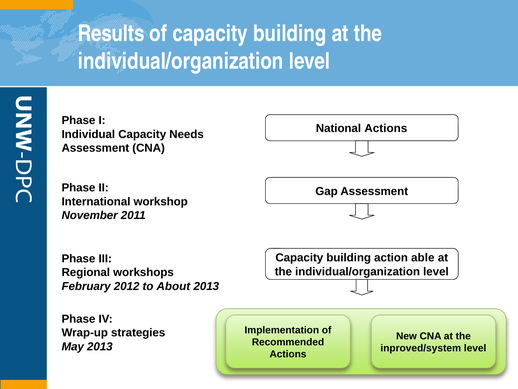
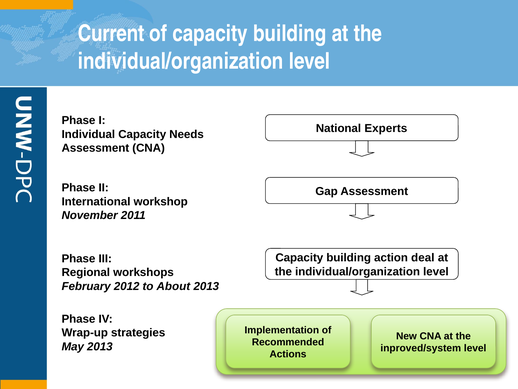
Results: Results -> Current (111, 34)
National Actions: Actions -> Experts (386, 128)
able: able -> deal (423, 257)
